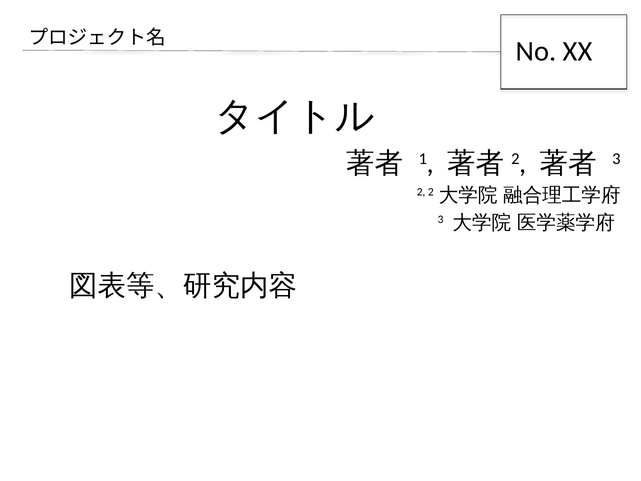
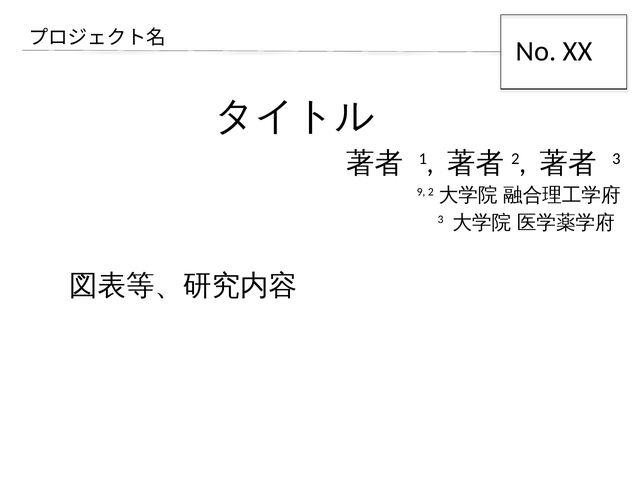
2: 2 -> 9 (421, 192)
